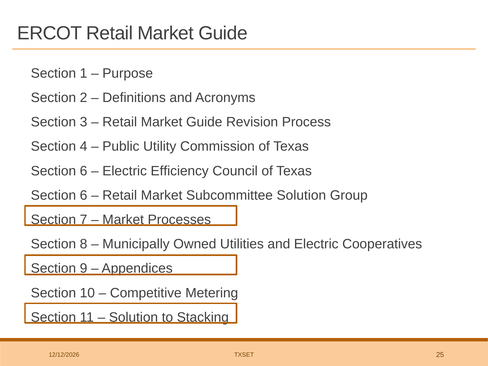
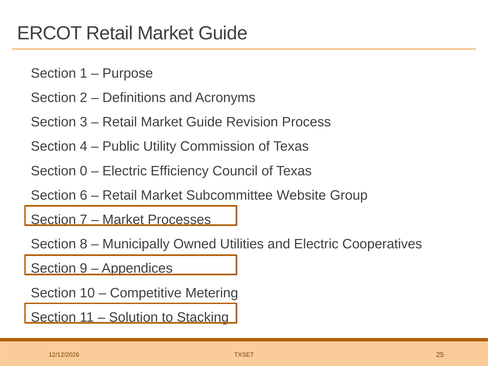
6: 6 -> 0 (84, 171)
Subcommittee Solution: Solution -> Website (301, 195)
